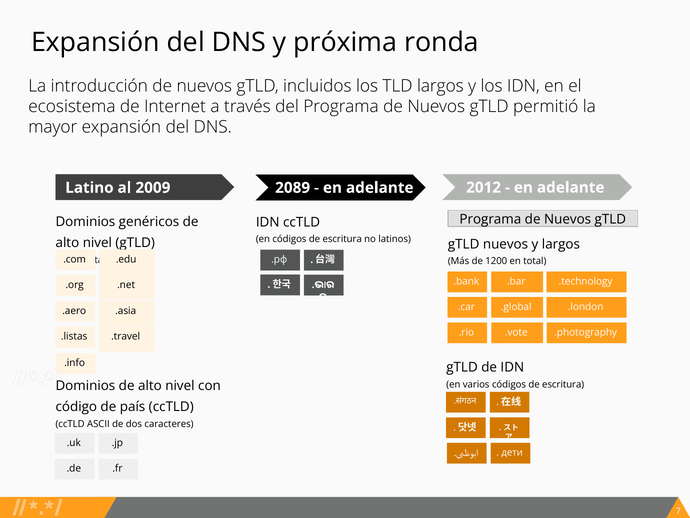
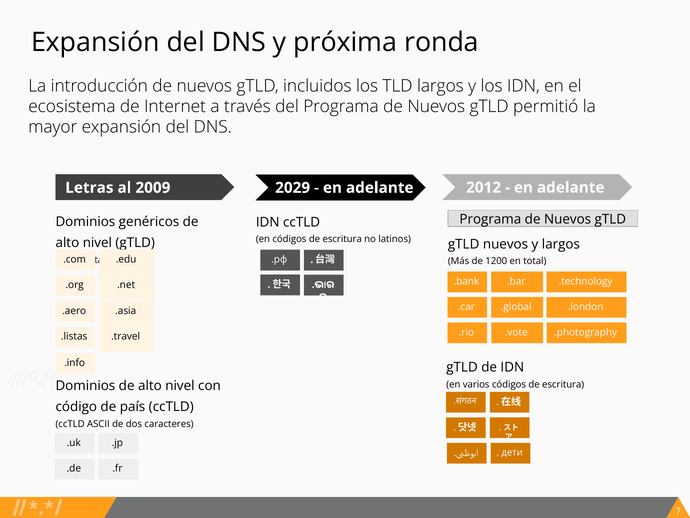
Latino: Latino -> Letras (89, 188)
2089: 2089 -> 2029 (293, 188)
